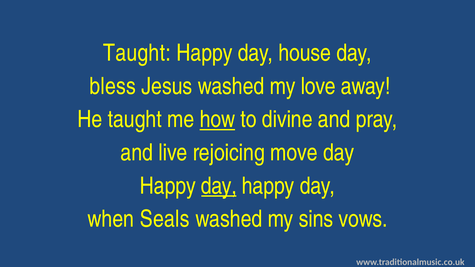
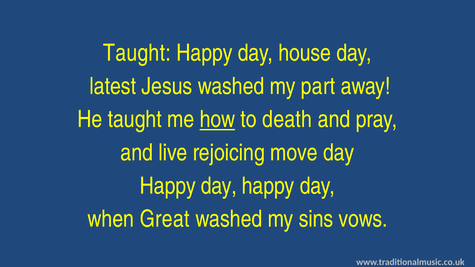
bless: bless -> latest (113, 86)
love: love -> part (318, 86)
divine: divine -> death (287, 120)
day underline: present -> none (219, 186)
Seals: Seals -> Great (165, 219)
